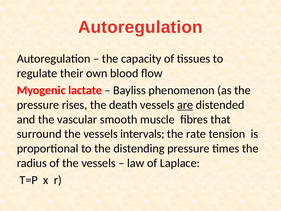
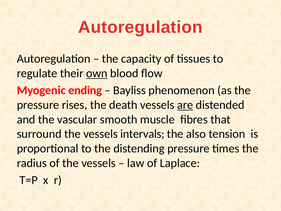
own underline: none -> present (97, 73)
lactate: lactate -> ending (85, 90)
rate: rate -> also (196, 134)
